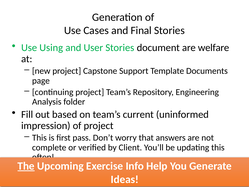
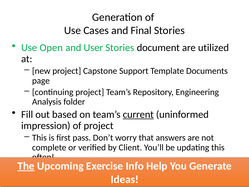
Using: Using -> Open (51, 48)
welfare: welfare -> utilized (213, 48)
current underline: none -> present (138, 114)
